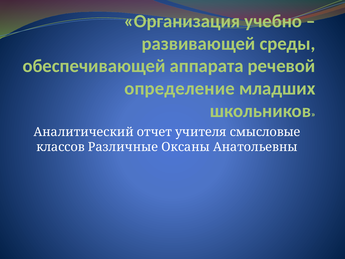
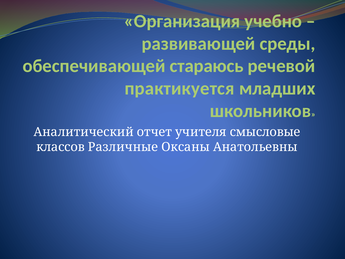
аппарата: аппарата -> стараюсь (207, 66)
определение: определение -> практикуется (180, 88)
